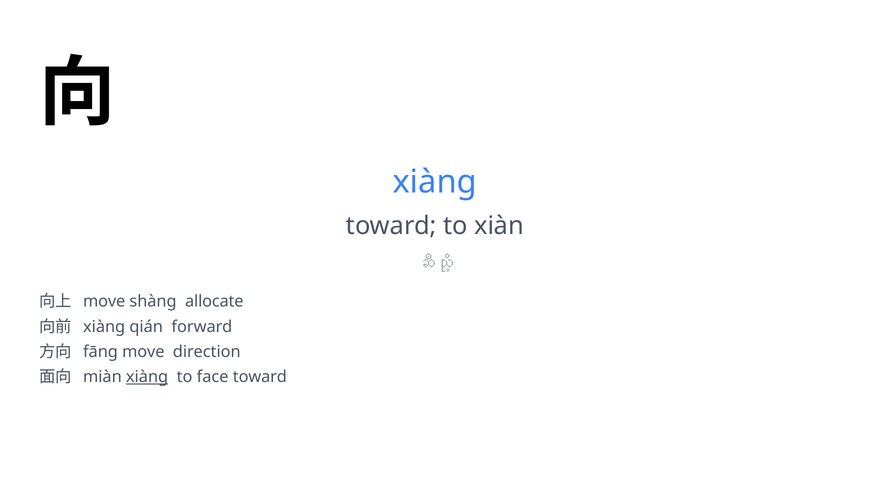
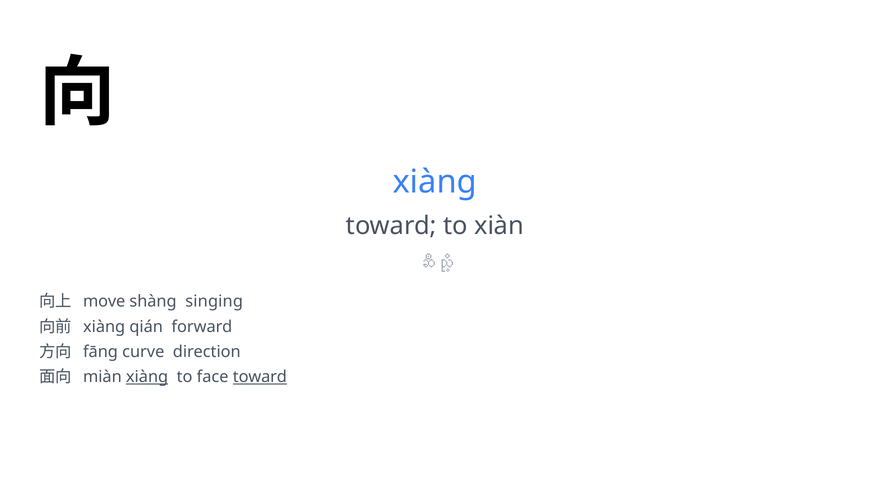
allocate: allocate -> singing (214, 302)
fāng move: move -> curve (143, 352)
toward underline: none -> present (260, 377)
